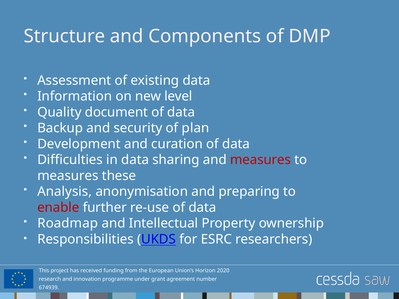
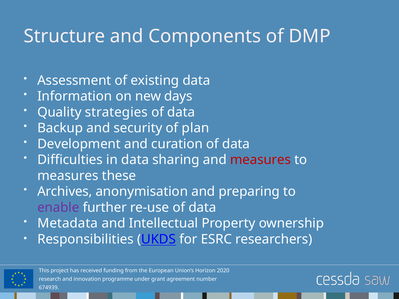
level: level -> days (178, 96)
document: document -> strategies (116, 112)
Analysis: Analysis -> Archives (65, 192)
enable colour: red -> purple (58, 208)
Roadmap: Roadmap -> Metadata (68, 224)
